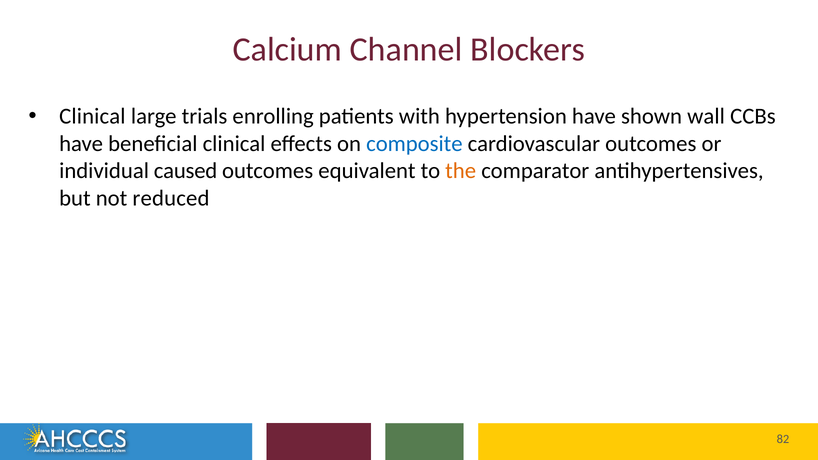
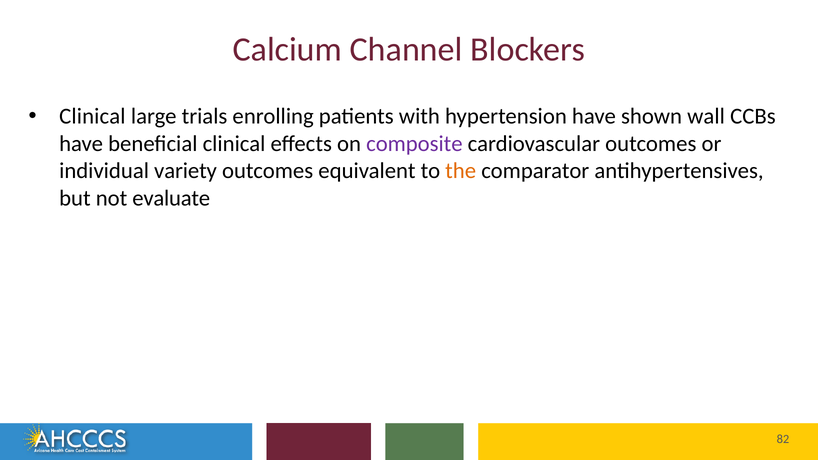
composite colour: blue -> purple (414, 144)
caused: caused -> variety (186, 171)
reduced: reduced -> evaluate (171, 198)
